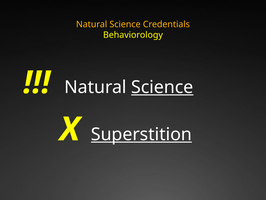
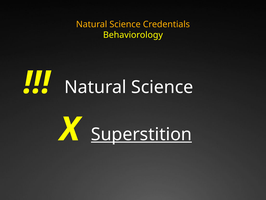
Science underline: present -> none (162, 87)
